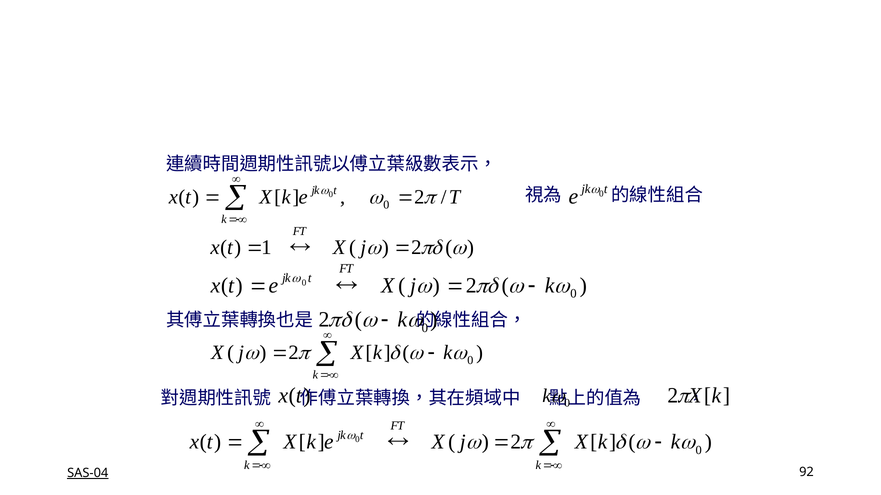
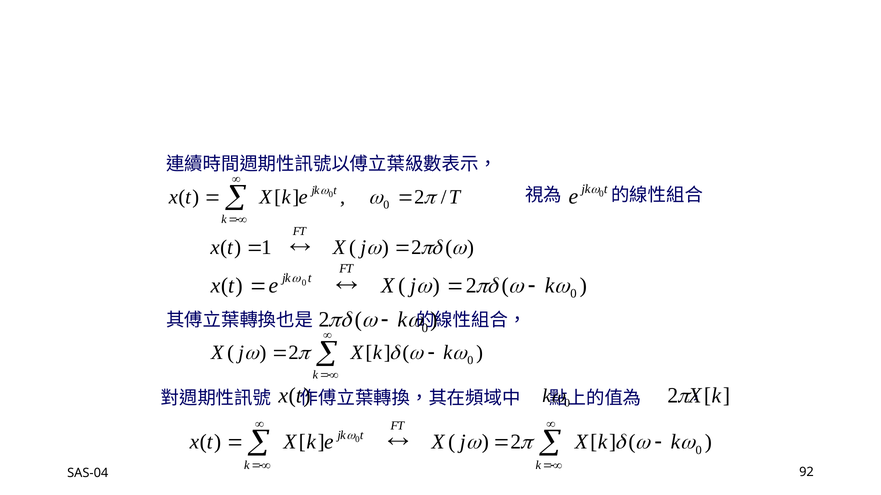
SAS-04 underline: present -> none (88, 473)
